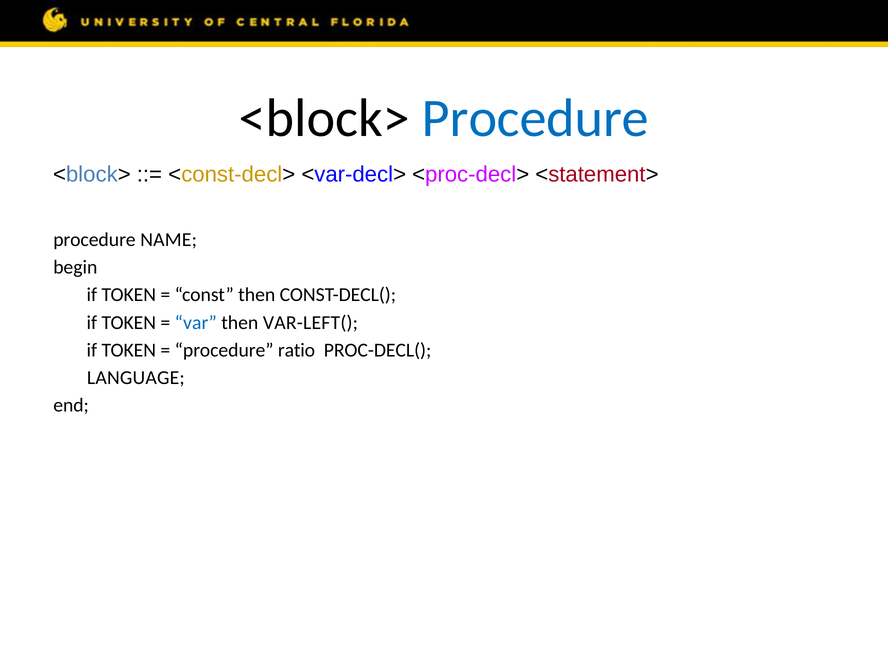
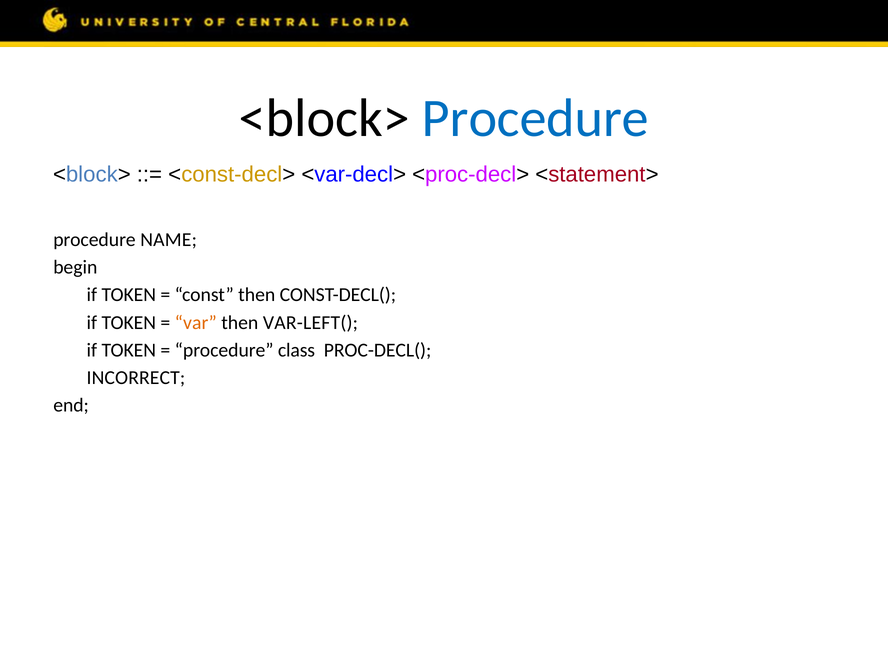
var colour: blue -> orange (196, 323)
ratio: ratio -> class (297, 350)
LANGUAGE: LANGUAGE -> INCORRECT (136, 378)
